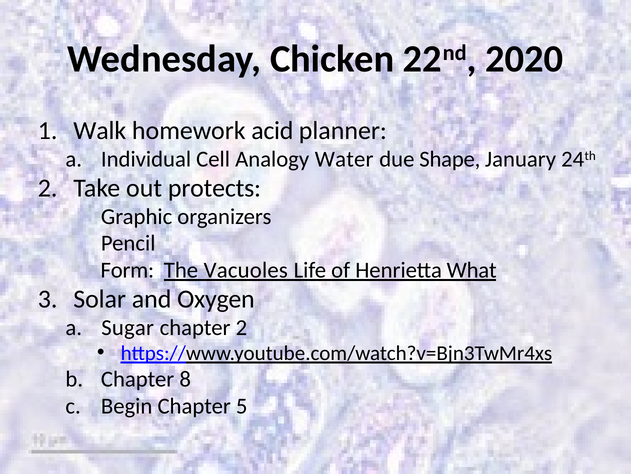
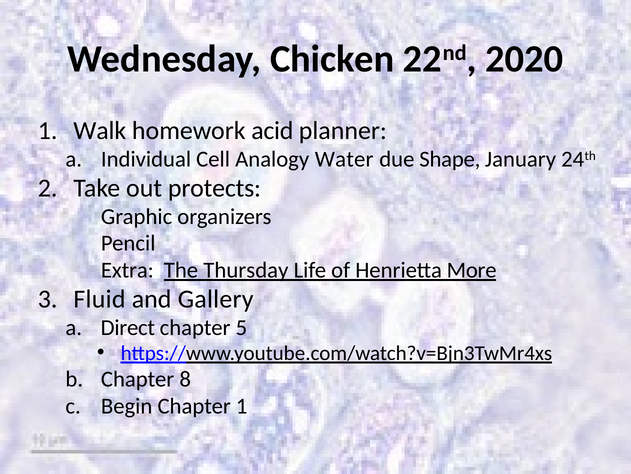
Form: Form -> Extra (127, 270)
Vacuoles: Vacuoles -> Thursday (246, 270)
What: What -> More (472, 270)
Solar: Solar -> Fluid (99, 299)
Oxygen: Oxygen -> Gallery (216, 299)
Sugar: Sugar -> Direct (128, 327)
chapter 2: 2 -> 5 (241, 327)
Chapter 5: 5 -> 1 (242, 406)
